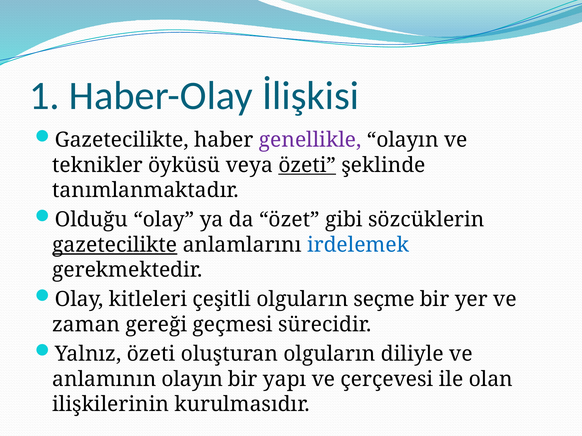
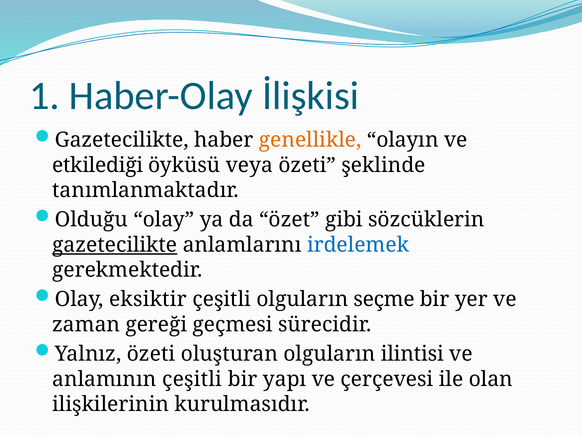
genellikle colour: purple -> orange (310, 140)
teknikler: teknikler -> etkilediği (98, 165)
özeti underline: present -> none (307, 165)
kitleleri: kitleleri -> eksiktir (148, 300)
diliyle: diliyle -> ilintisi (412, 354)
anlamının olayın: olayın -> çeşitli (192, 380)
